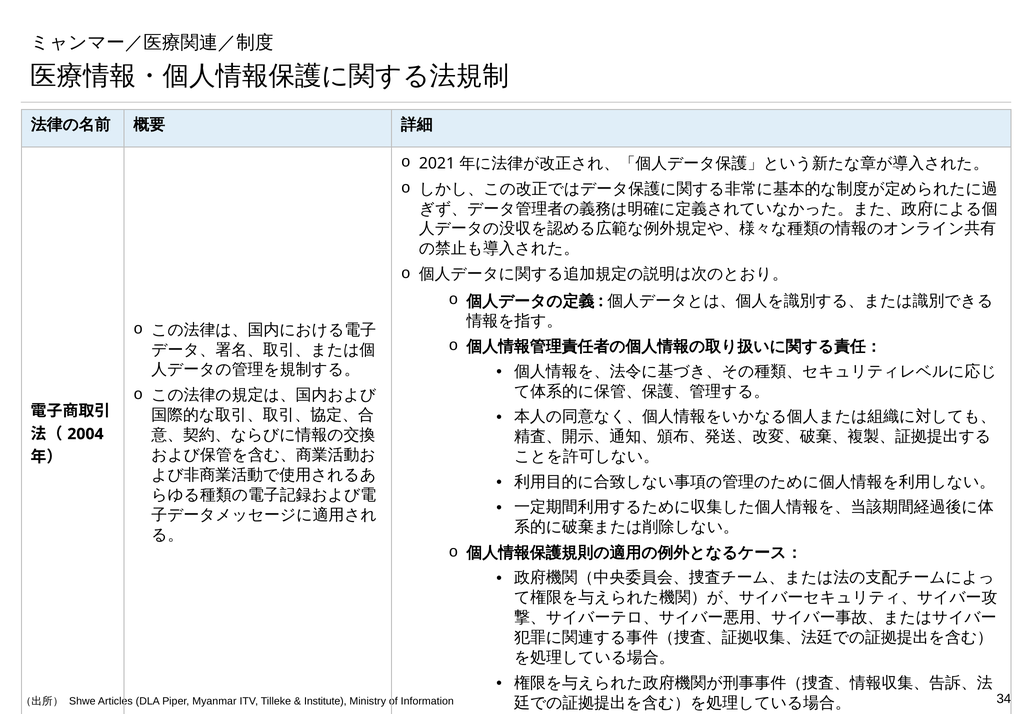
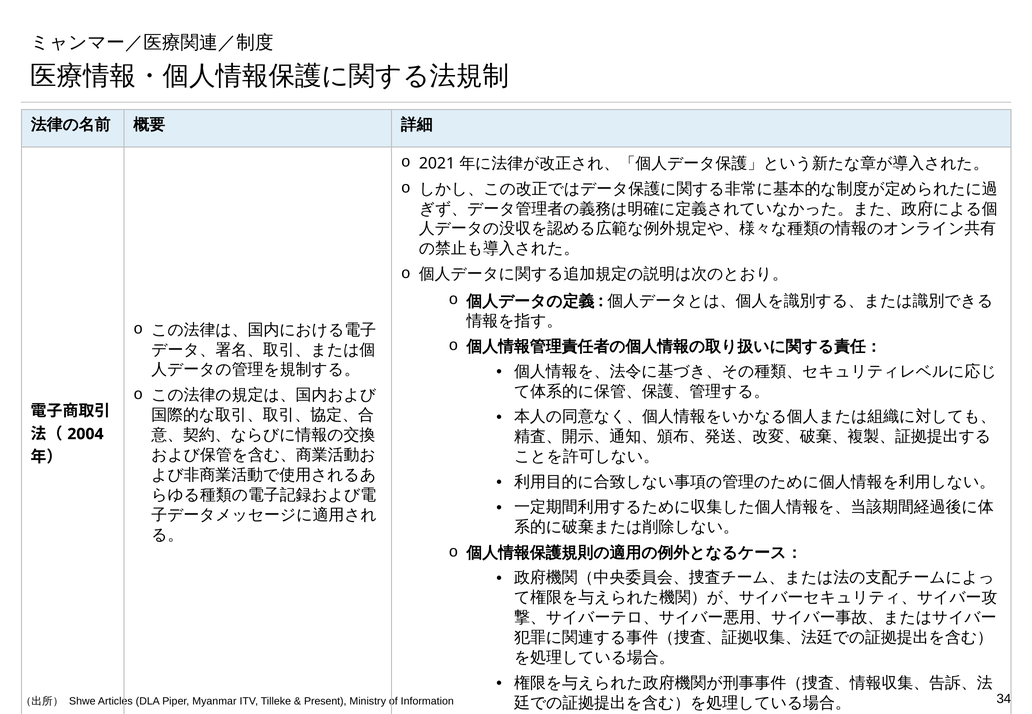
Institute: Institute -> Present (325, 702)
